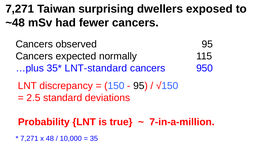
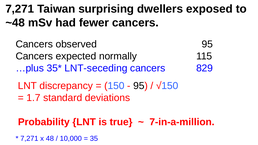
LNT-standard: LNT-standard -> LNT-seceding (96, 68)
950: 950 -> 829 (205, 68)
2.5: 2.5 -> 1.7 (34, 98)
